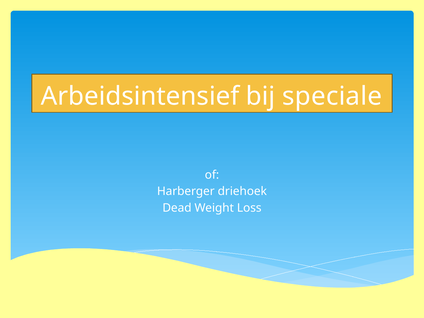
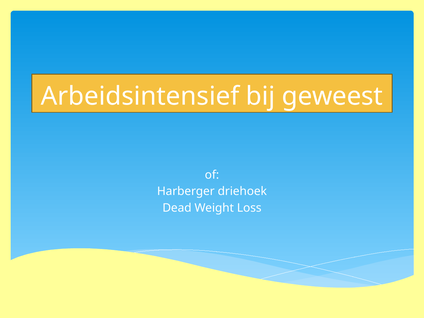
speciale: speciale -> geweest (332, 96)
